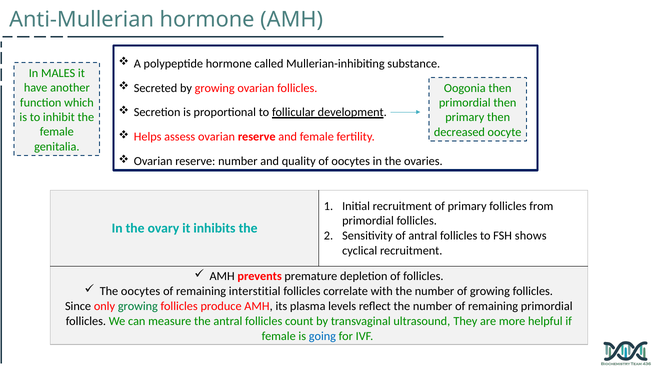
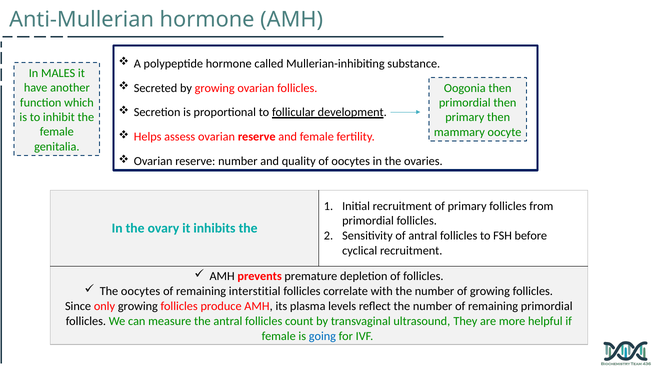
decreased: decreased -> mammary (459, 132)
shows: shows -> before (531, 236)
growing colour: green -> black (138, 306)
